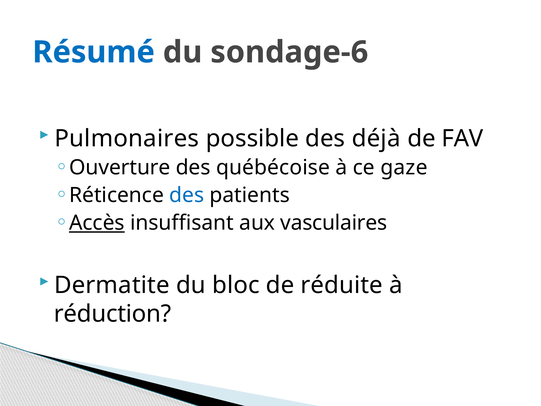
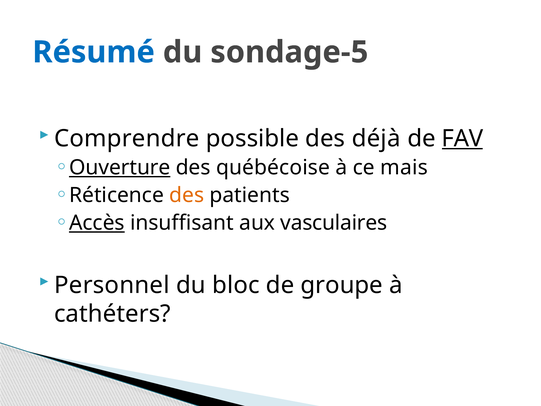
sondage-6: sondage-6 -> sondage-5 (289, 52)
Pulmonaires: Pulmonaires -> Comprendre (127, 138)
FAV underline: none -> present (463, 138)
Ouverture underline: none -> present (120, 168)
gaze: gaze -> mais (404, 168)
des colour: blue -> orange (187, 195)
Dermatite: Dermatite -> Personnel (112, 285)
réduite: réduite -> groupe (342, 285)
réduction: réduction -> cathéters (112, 314)
